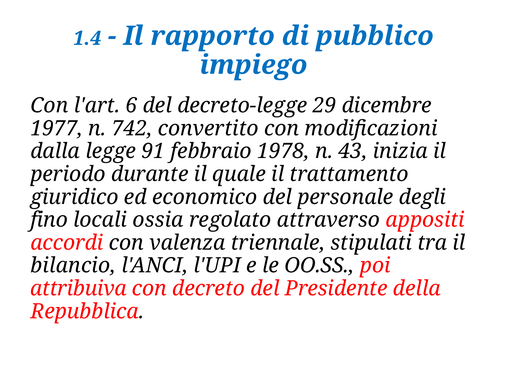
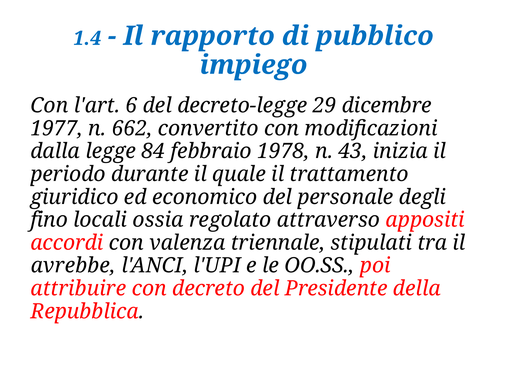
742: 742 -> 662 (132, 128)
91: 91 -> 84 (153, 151)
bilancio: bilancio -> avrebbe (73, 265)
attribuiva: attribuiva -> attribuire (78, 288)
